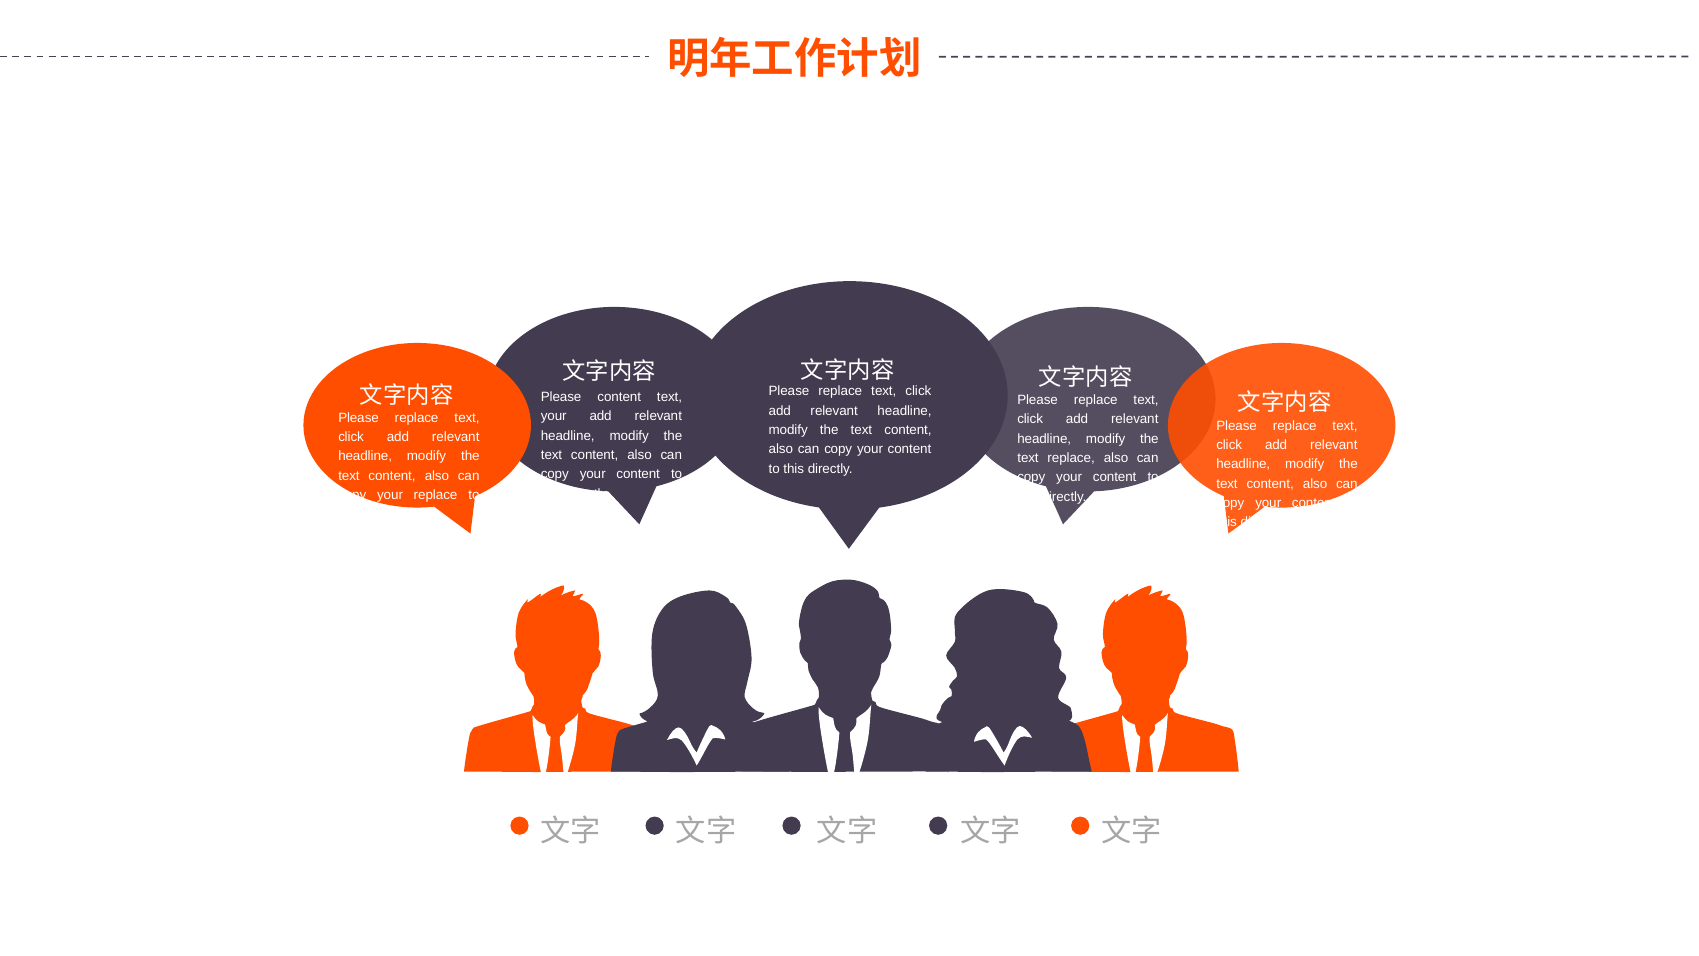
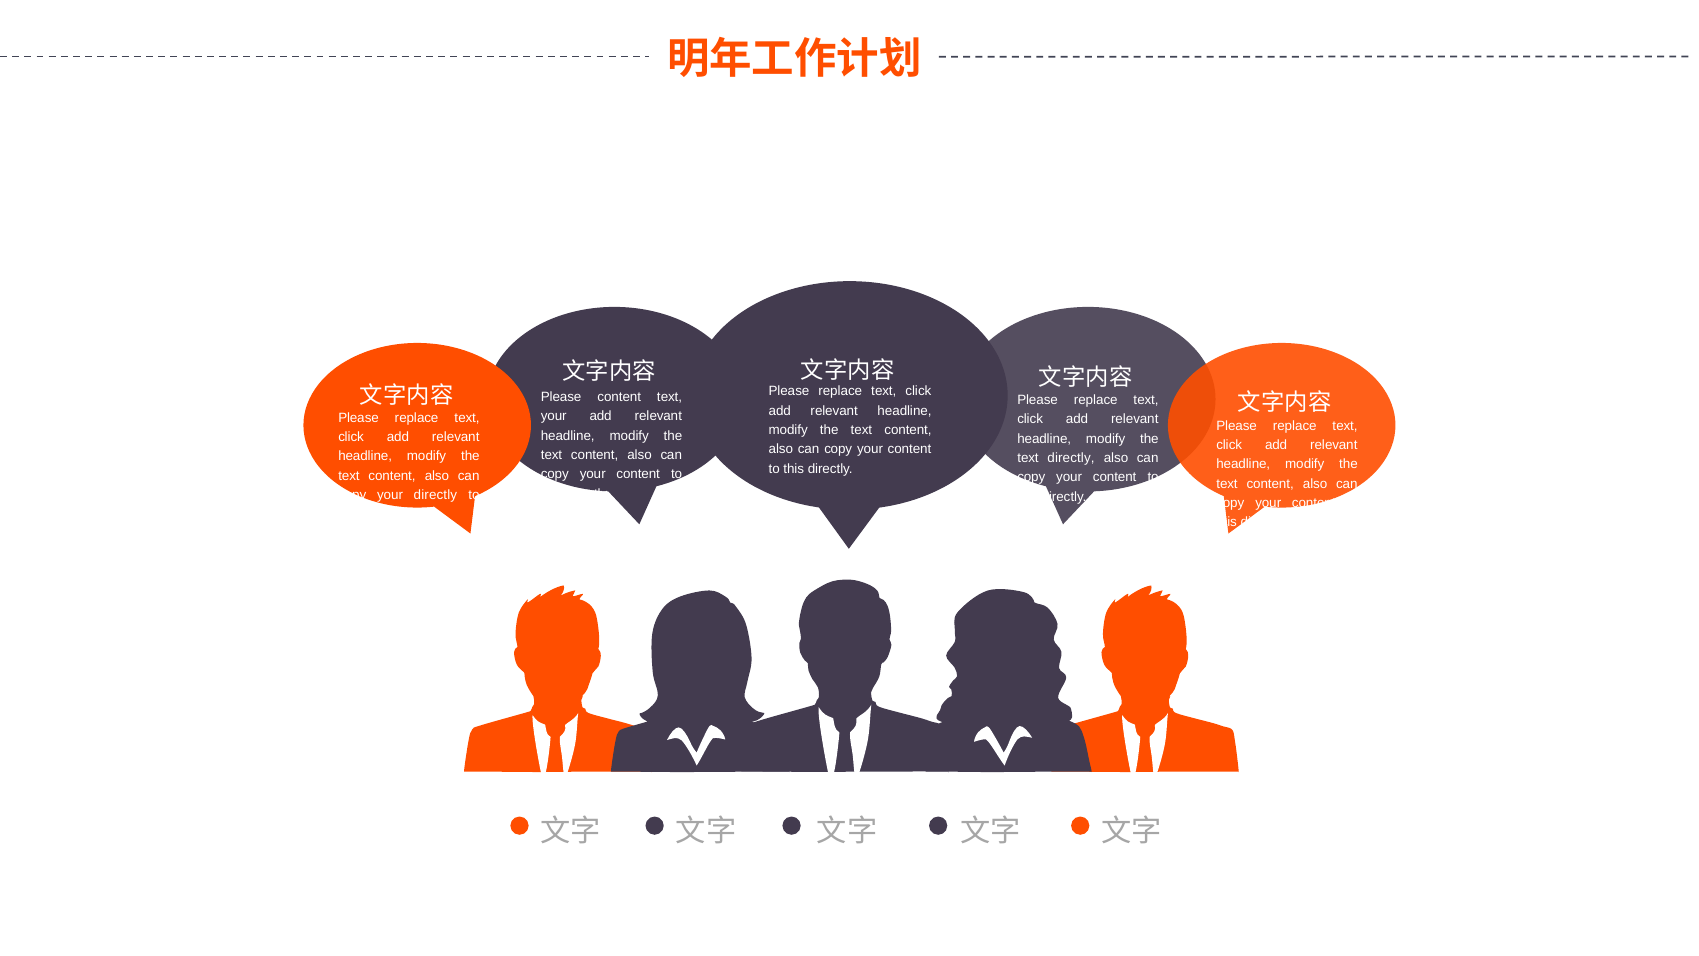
text replace: replace -> directly (1071, 458)
your replace: replace -> directly (435, 495)
